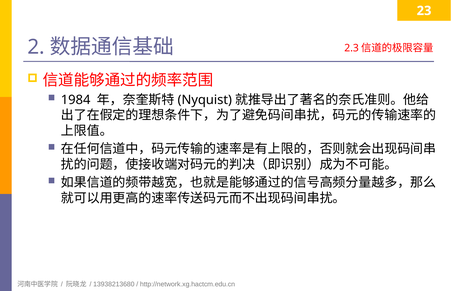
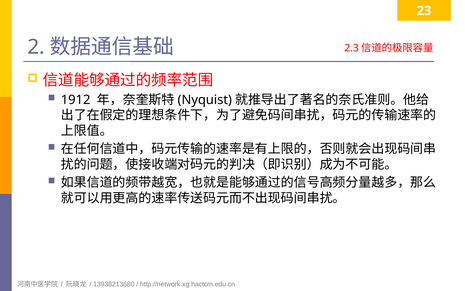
1984: 1984 -> 1912 (76, 100)
